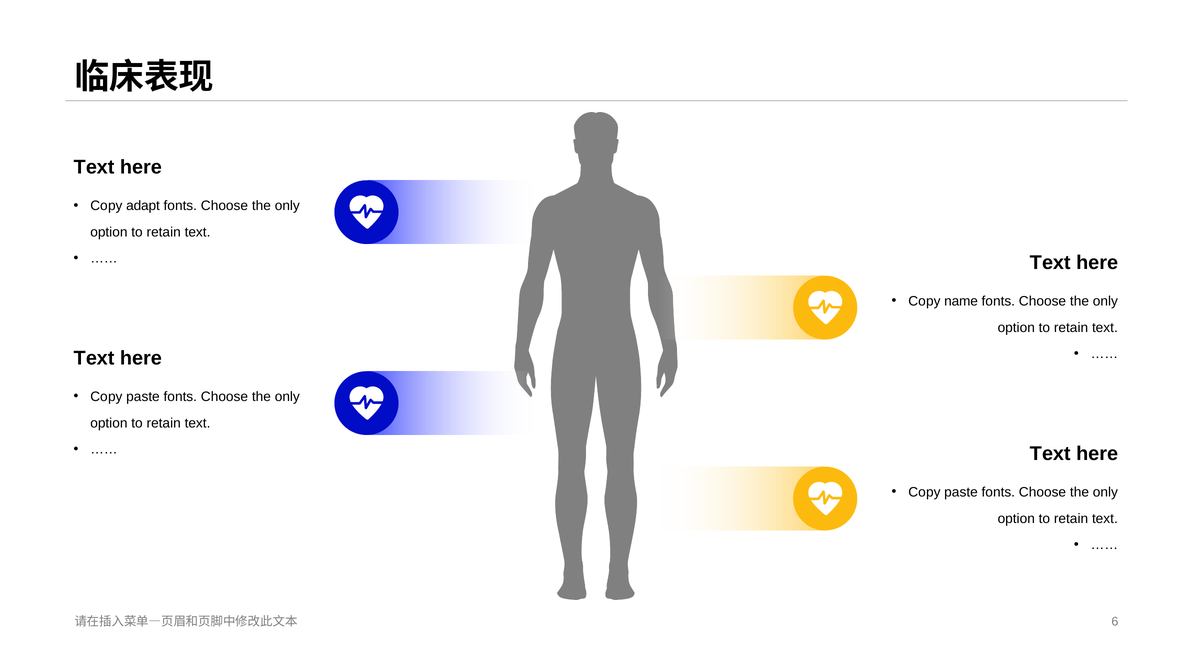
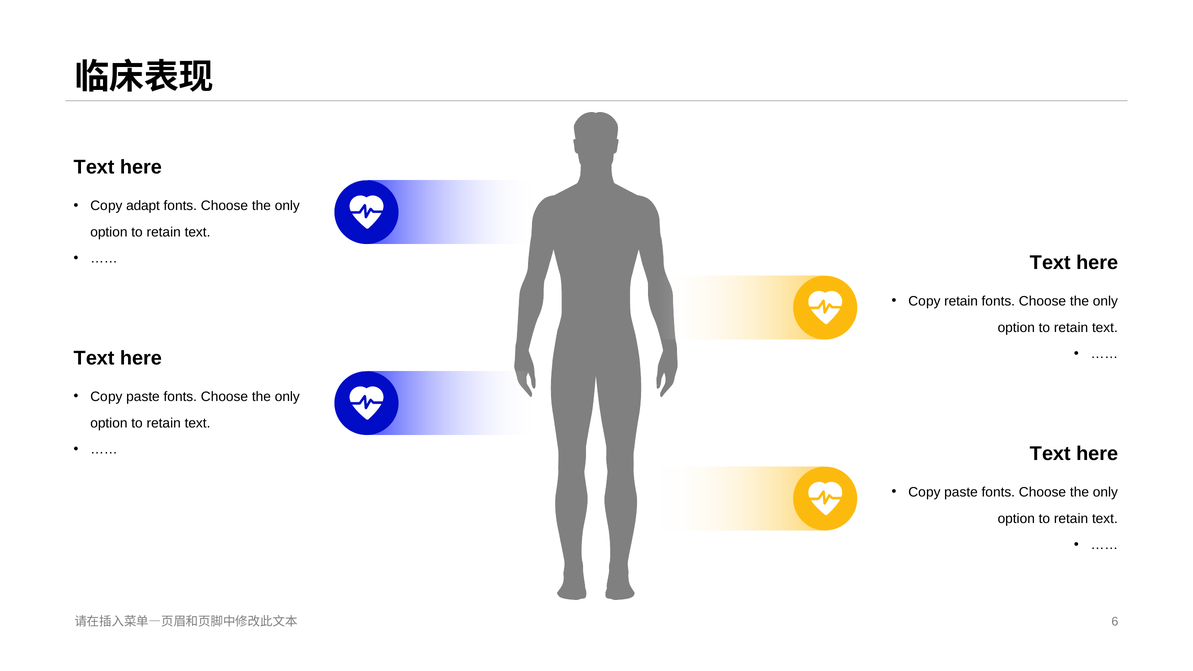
py name: name -> retain (961, 301)
